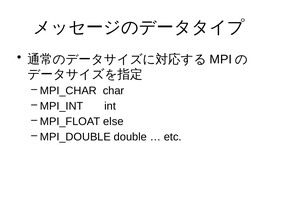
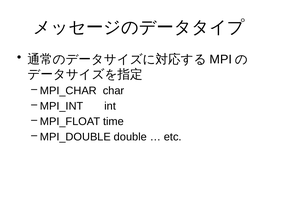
else: else -> time (113, 122)
